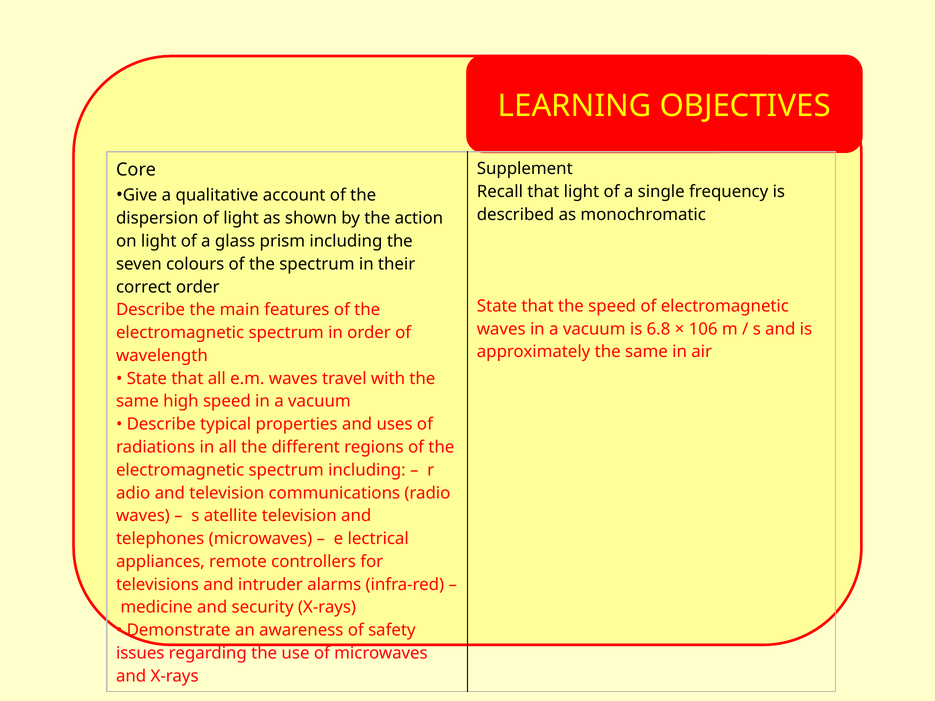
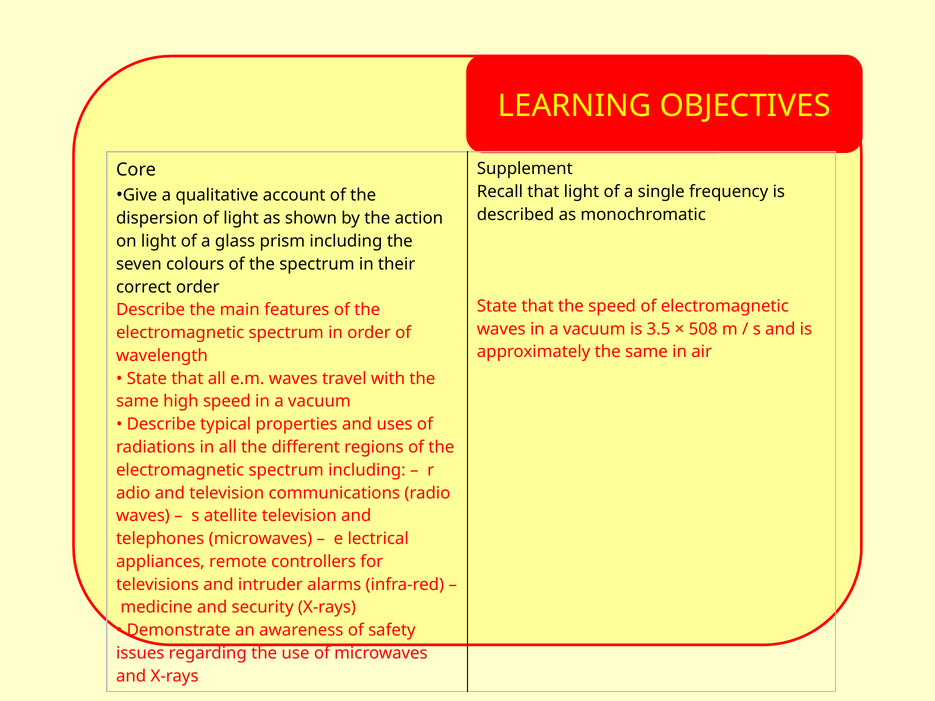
6.8: 6.8 -> 3.5 (658, 329)
106: 106 -> 508 (703, 329)
